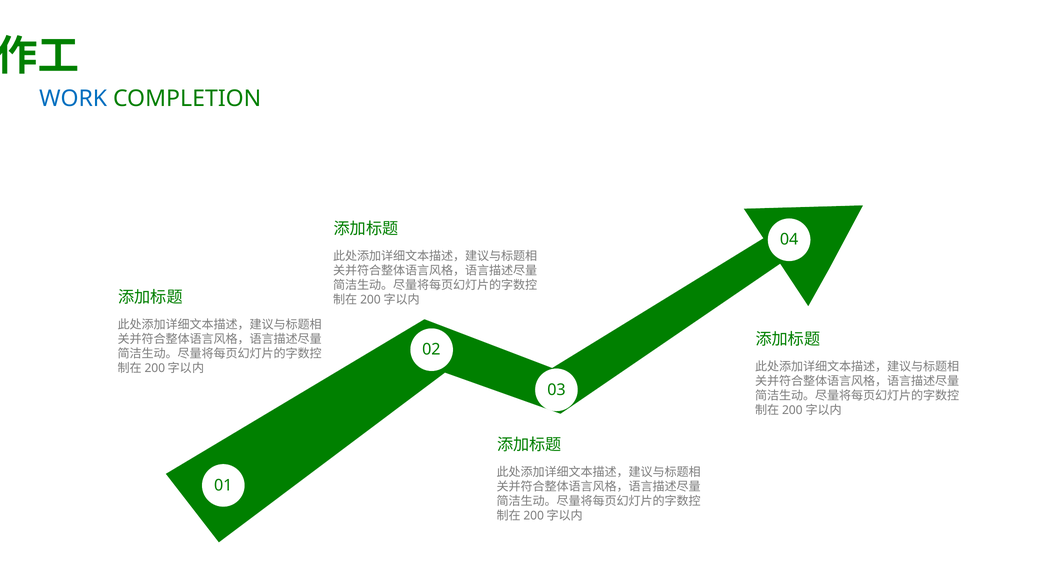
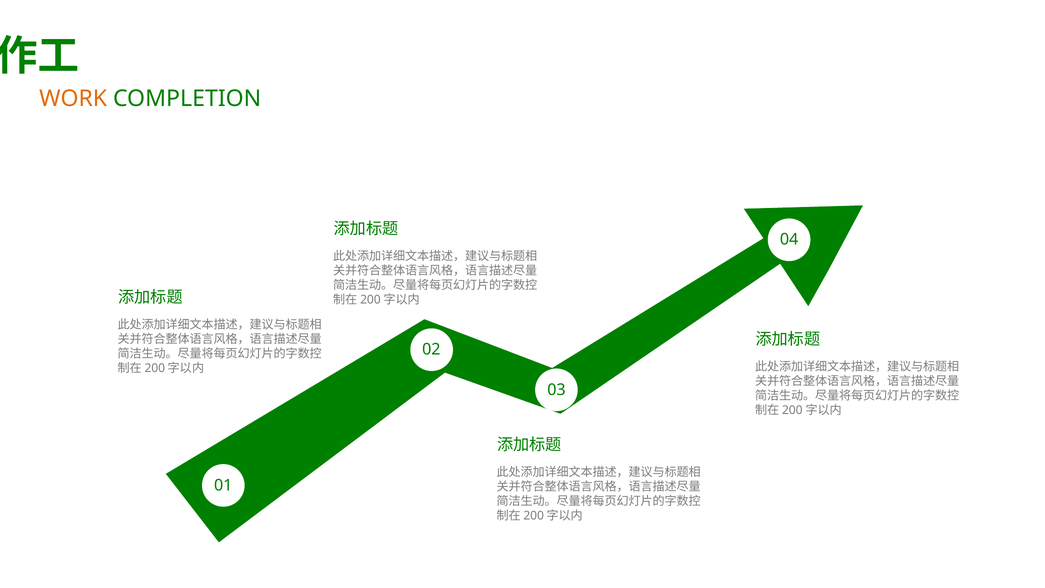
WORK colour: blue -> orange (73, 99)
